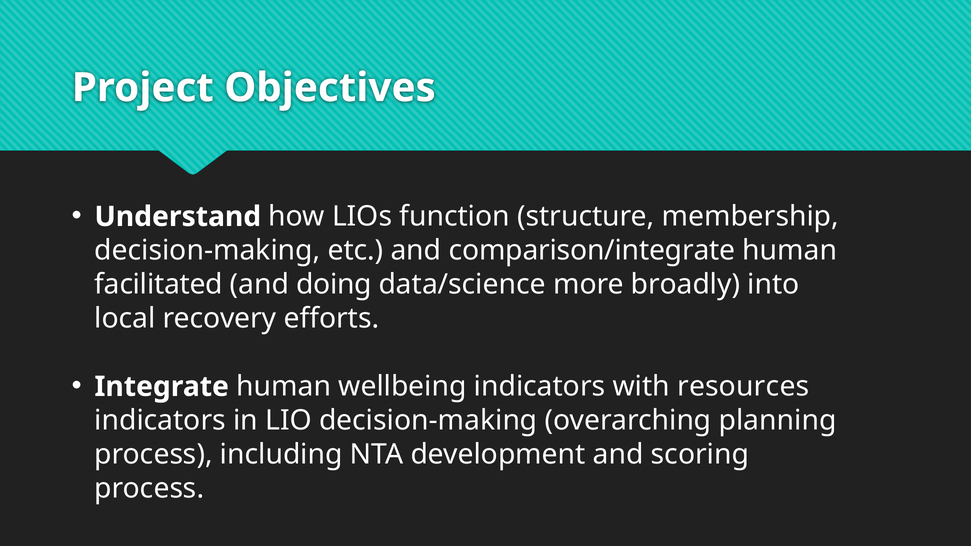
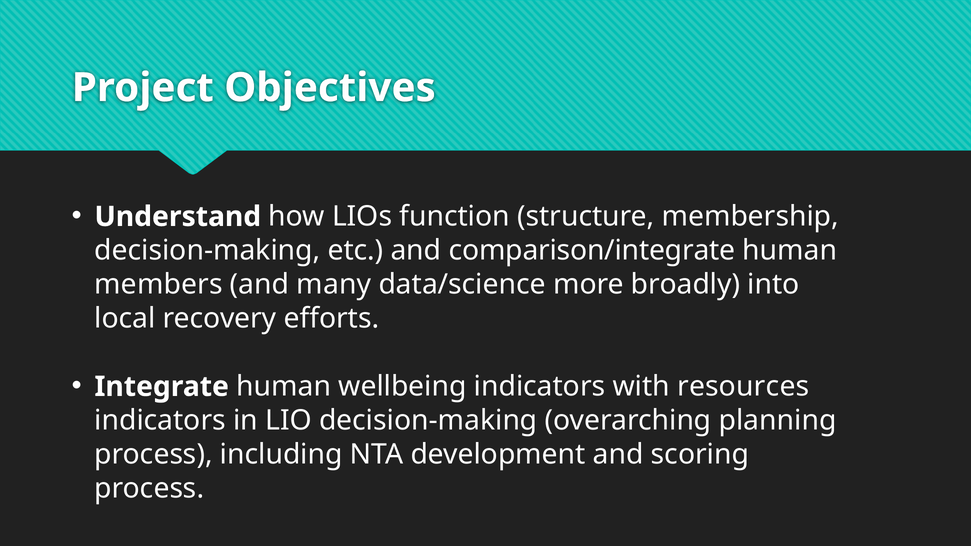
facilitated: facilitated -> members (158, 285)
doing: doing -> many (334, 285)
